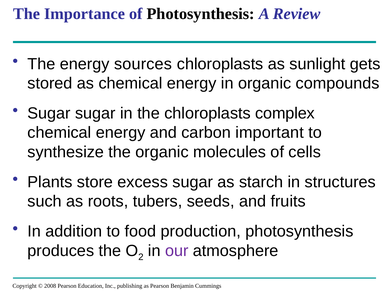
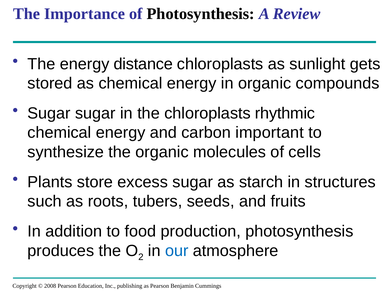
sources: sources -> distance (143, 64)
complex: complex -> rhythmic (285, 114)
our colour: purple -> blue (177, 251)
